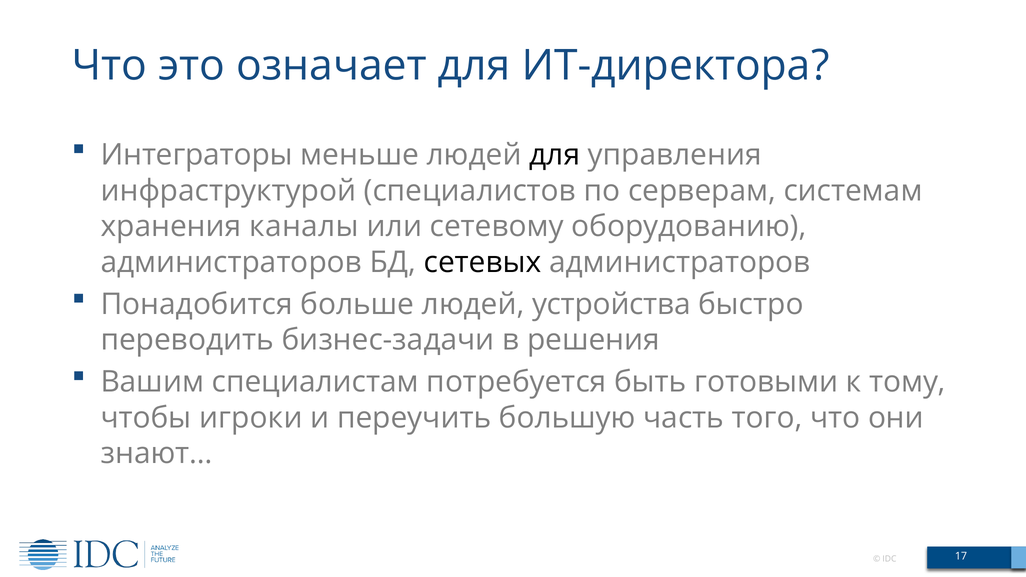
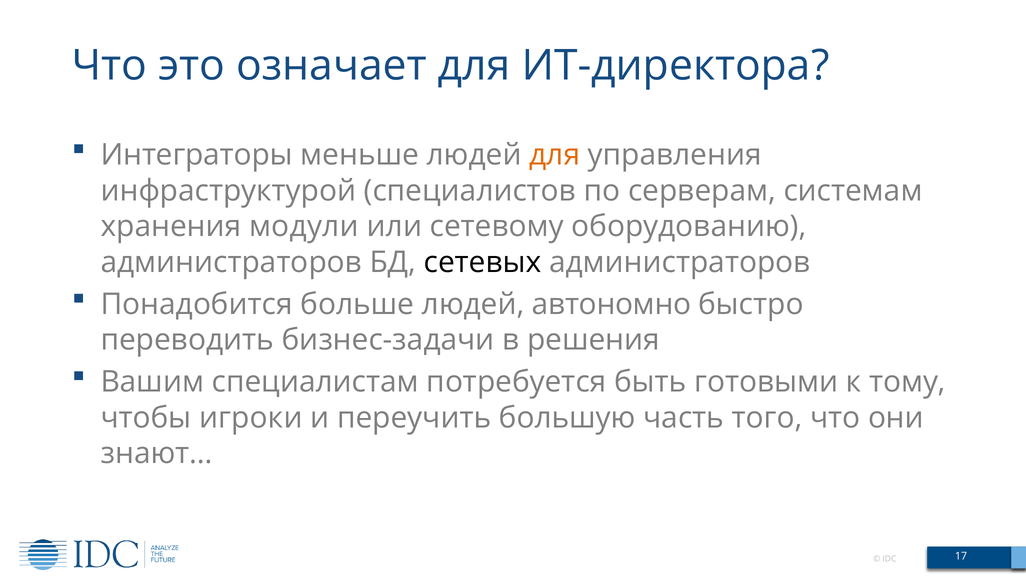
для colour: black -> orange (555, 155)
каналы: каналы -> модули (304, 227)
устройства: устройства -> автономно (612, 304)
